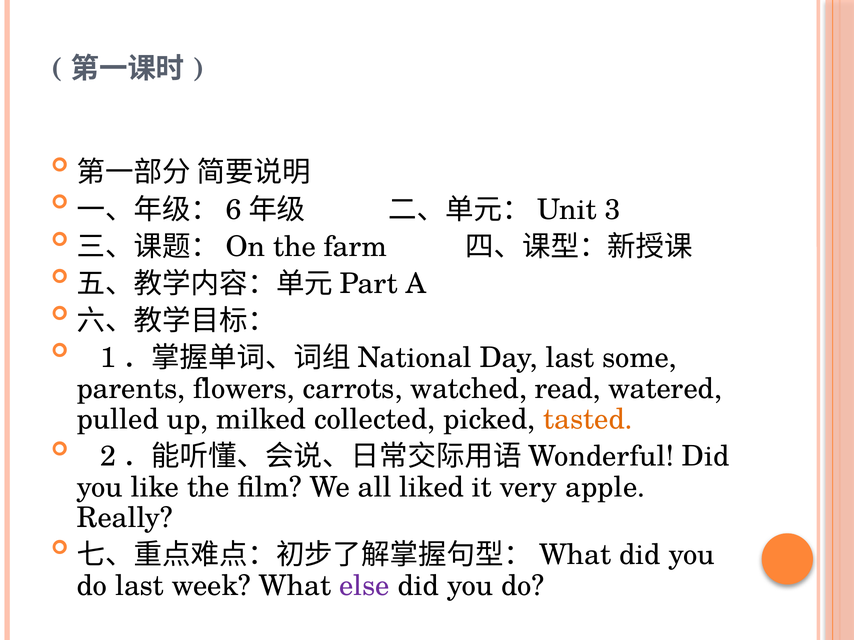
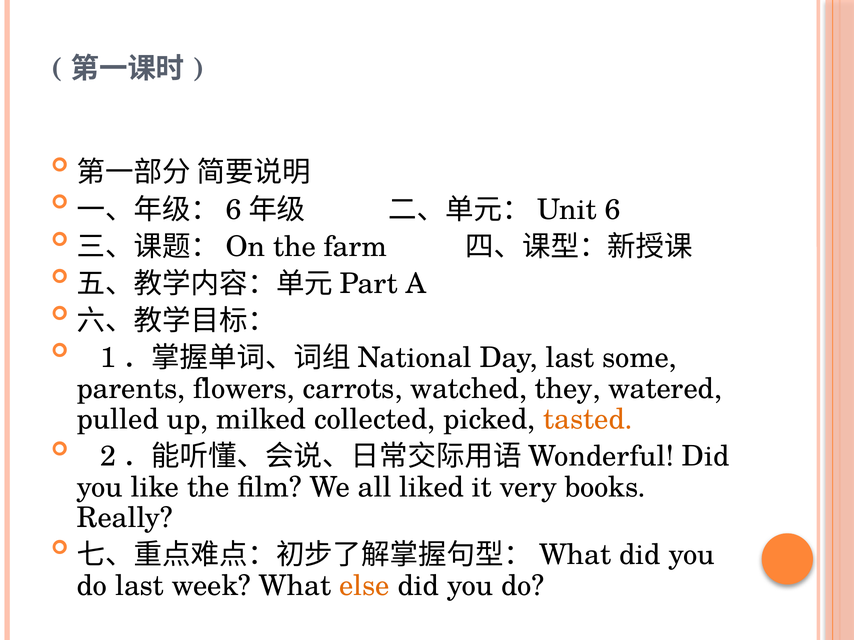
3: 3 -> 6 (613, 210)
read: read -> they (568, 389)
apple: apple -> books (605, 488)
else colour: purple -> orange (364, 586)
